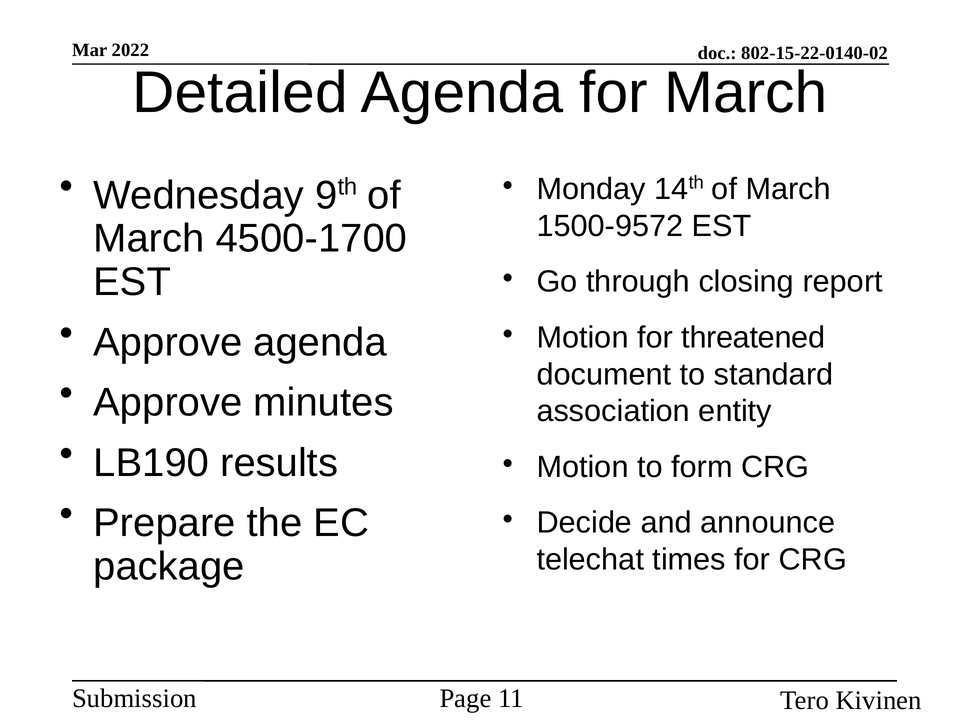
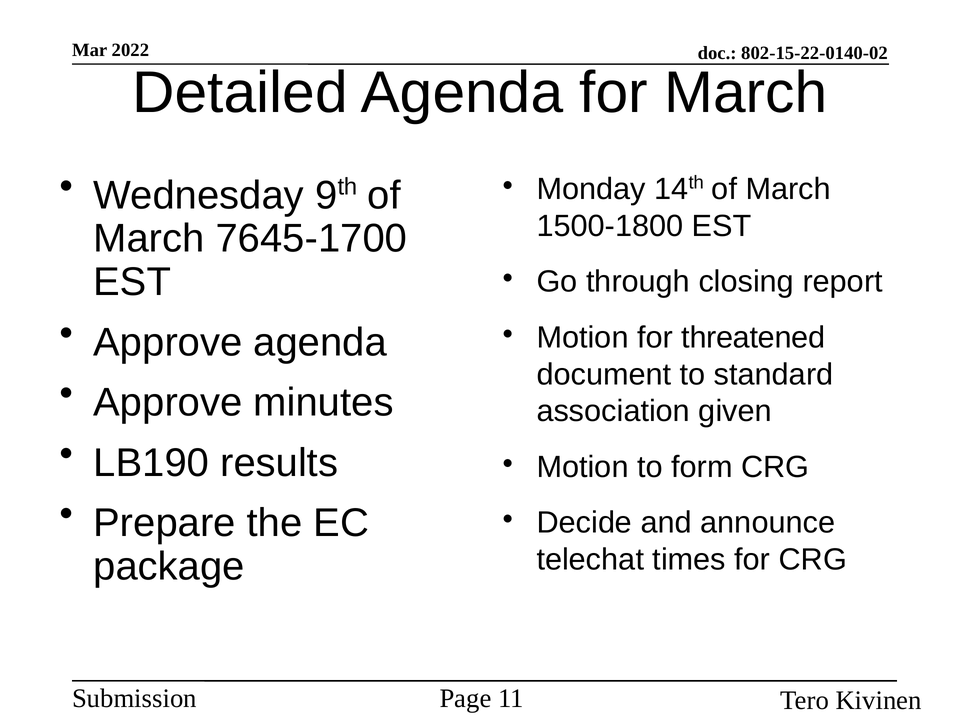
1500-9572: 1500-9572 -> 1500-1800 (610, 226)
4500-1700: 4500-1700 -> 7645-1700 (311, 239)
entity: entity -> given (735, 411)
